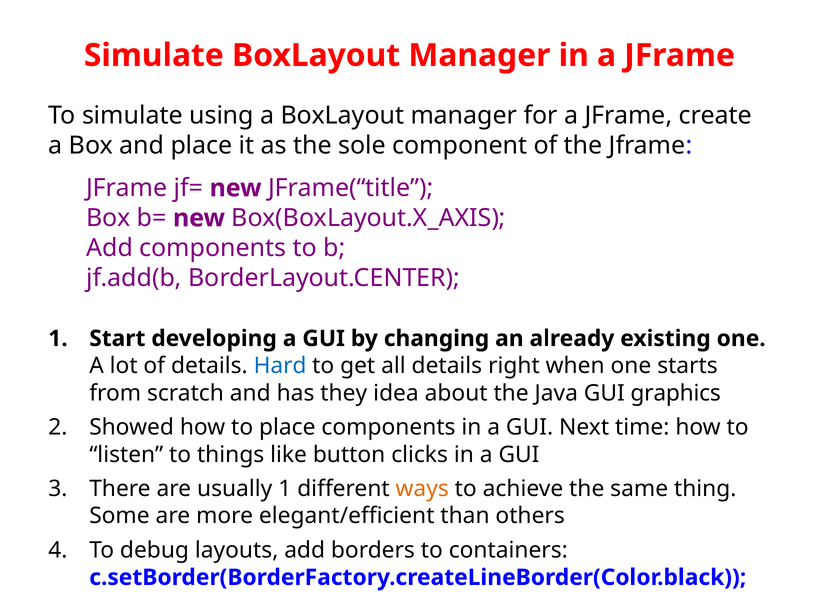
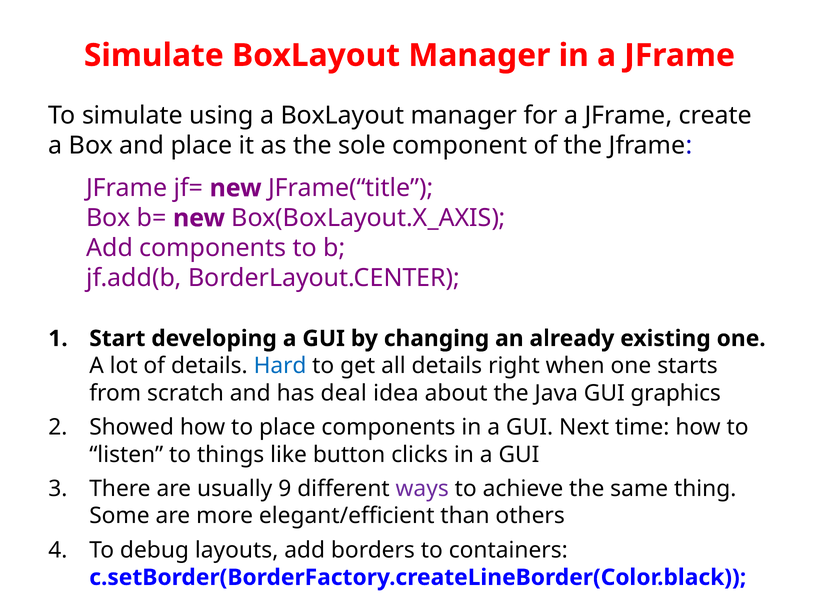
they: they -> deal (344, 393)
usually 1: 1 -> 9 (285, 489)
ways colour: orange -> purple (422, 489)
